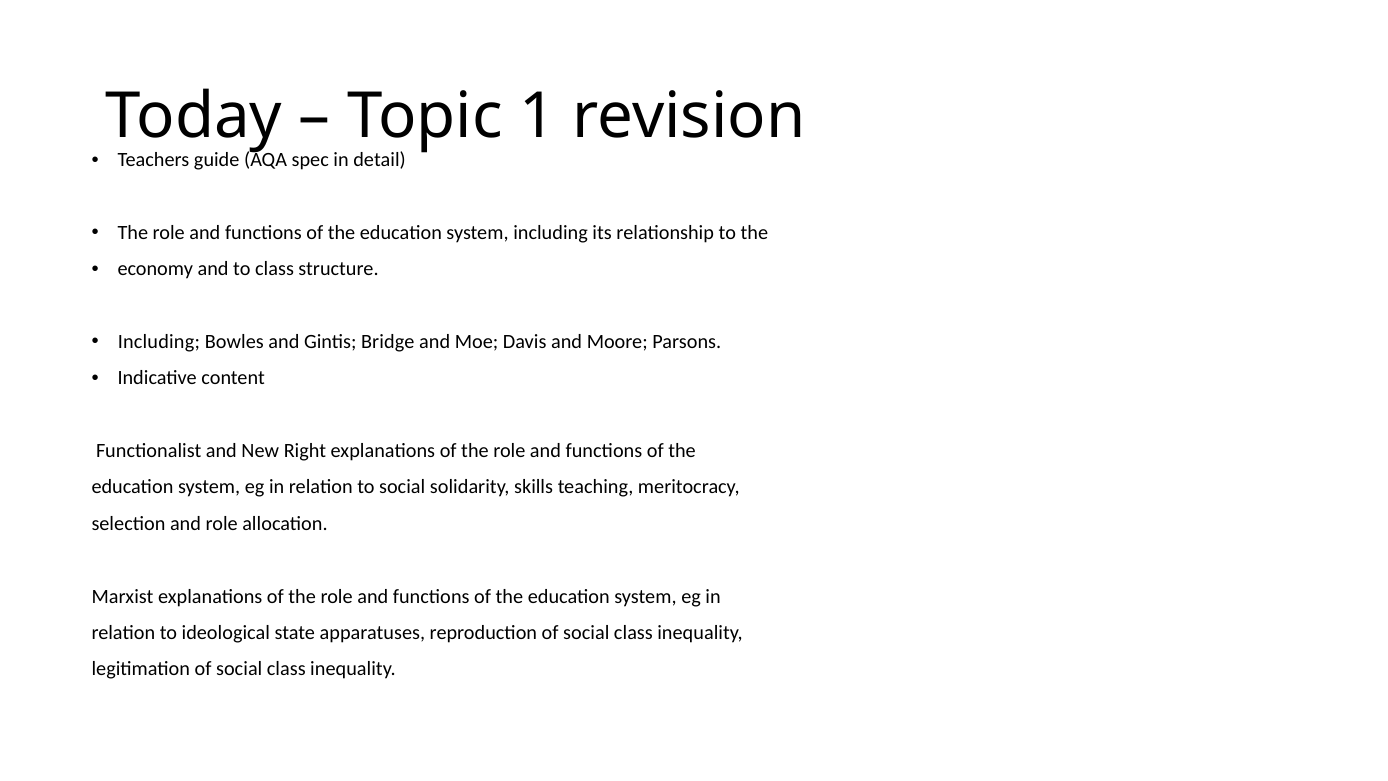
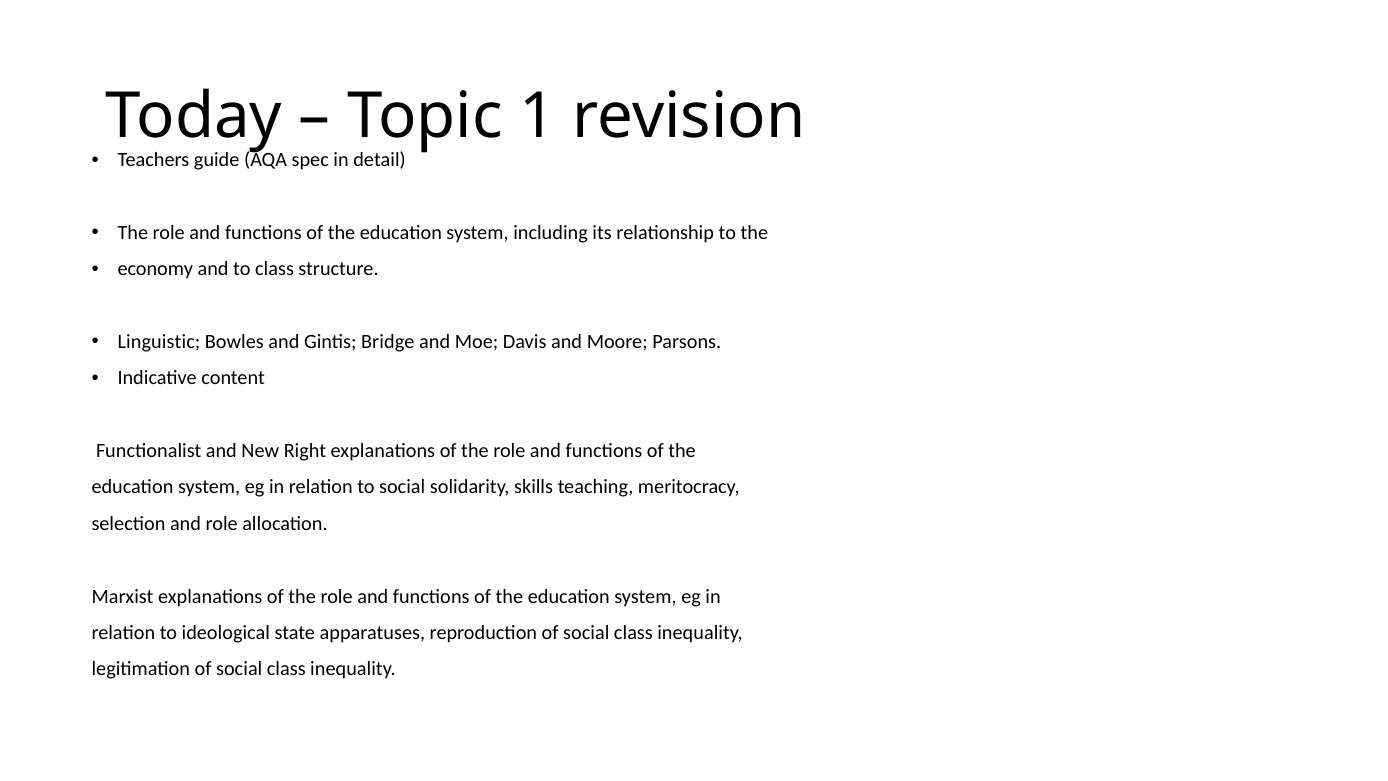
Including: Including -> Linguistic (159, 342)
